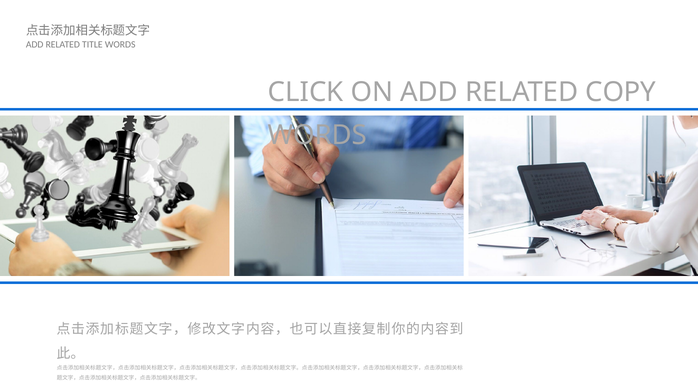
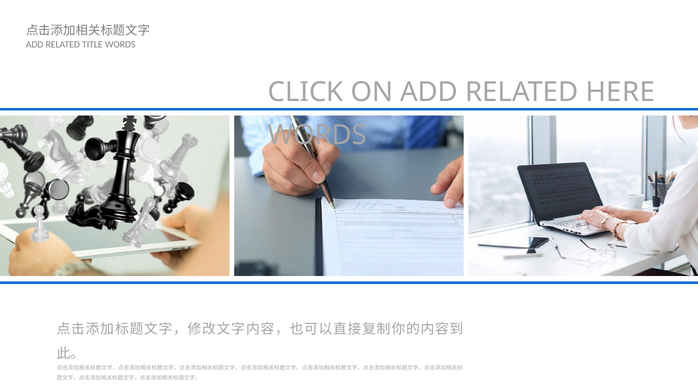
COPY: COPY -> HERE (620, 92)
